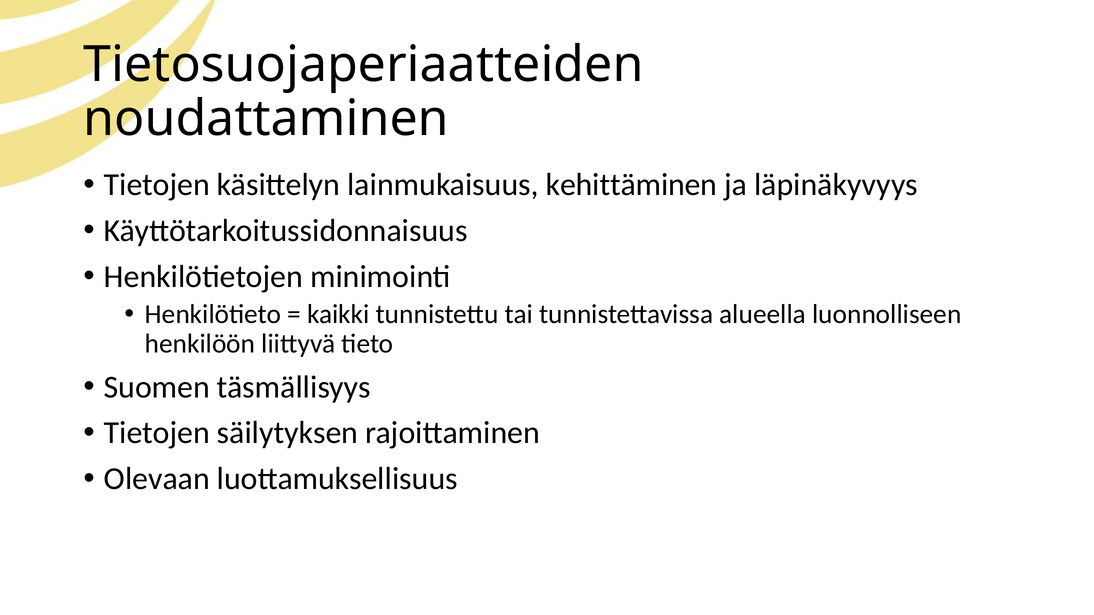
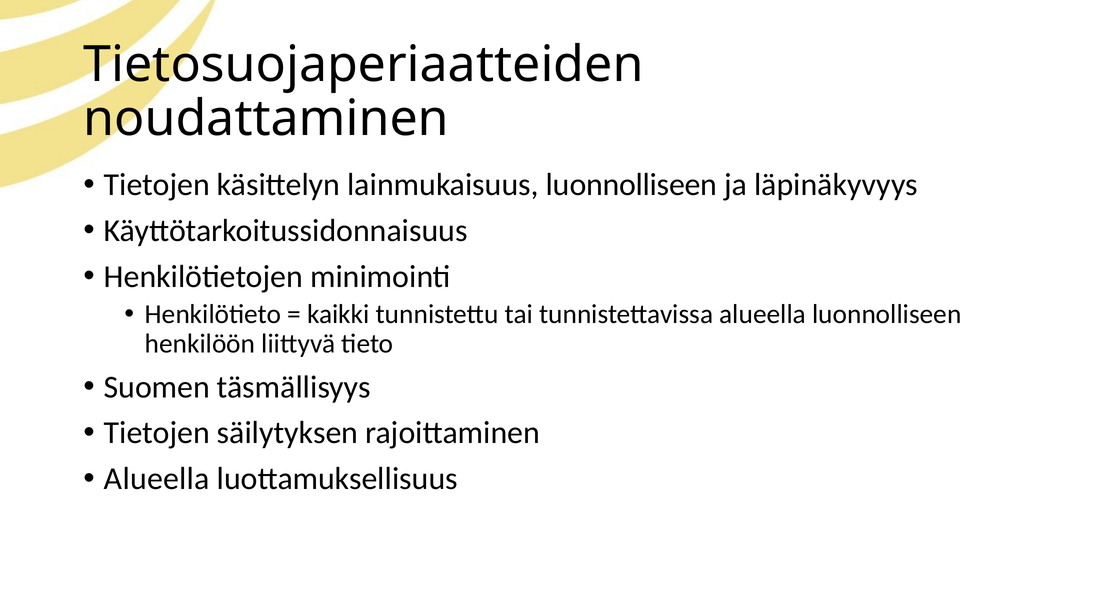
lainmukaisuus kehittäminen: kehittäminen -> luonnolliseen (632, 185)
Olevaan: Olevaan -> Alueella (157, 479)
